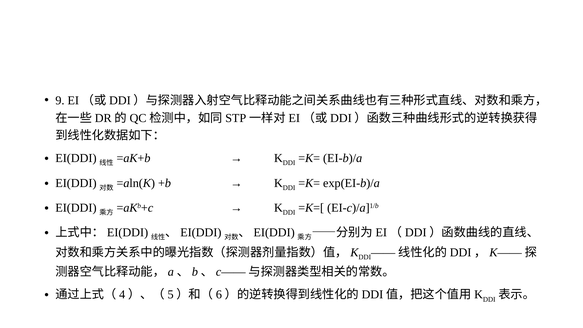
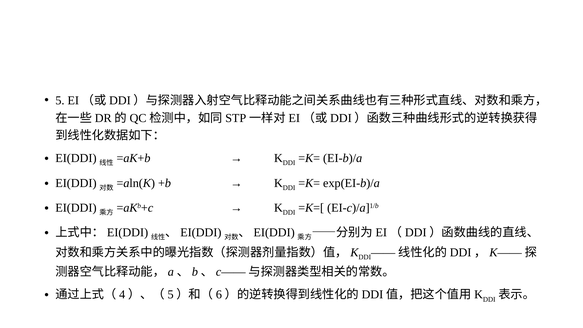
9: 9 -> 5 (60, 101)
